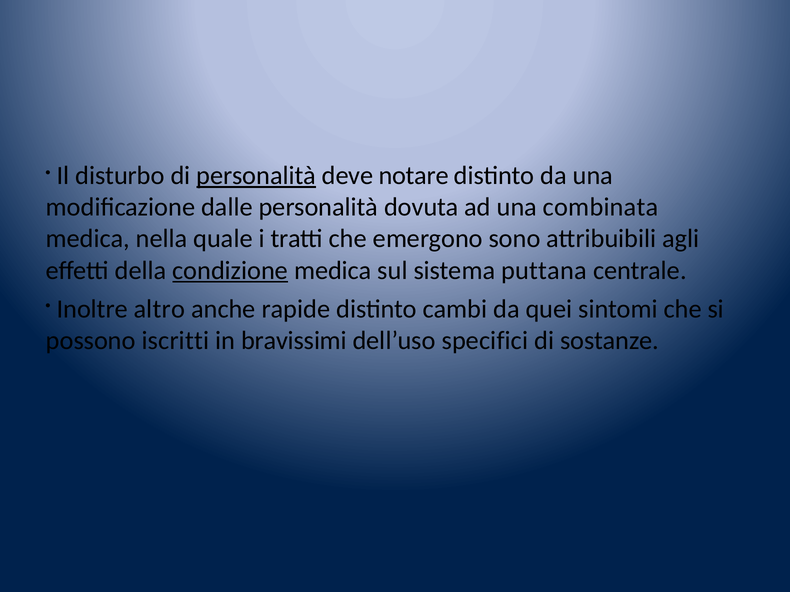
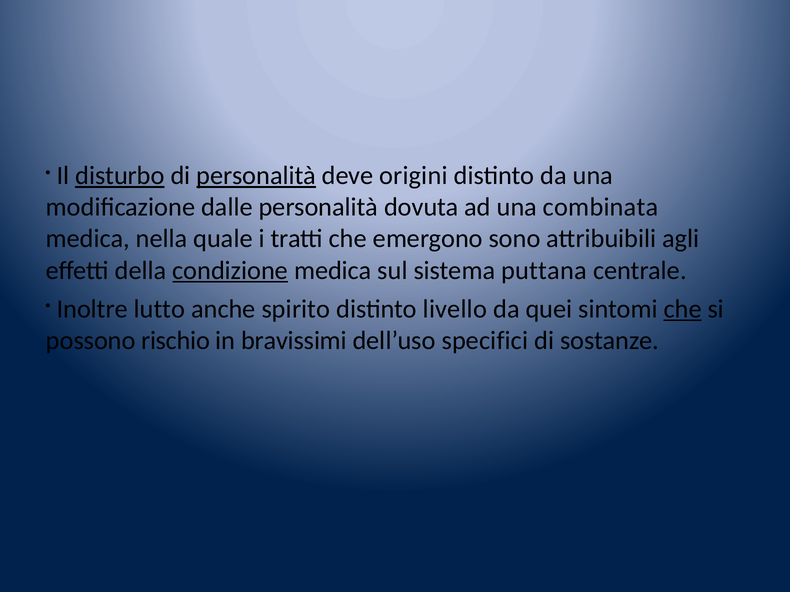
disturbo underline: none -> present (120, 176)
notare: notare -> origini (413, 176)
altro: altro -> lutto (159, 309)
rapide: rapide -> spirito (296, 309)
cambi: cambi -> livello (455, 309)
che underline: none -> present (683, 309)
iscritti: iscritti -> rischio (176, 341)
